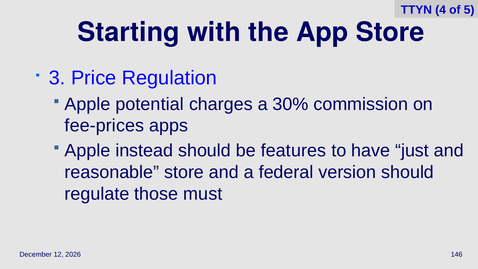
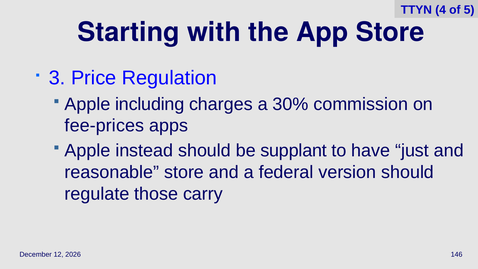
potential: potential -> including (150, 104)
features: features -> supplant (294, 151)
must: must -> carry (203, 194)
